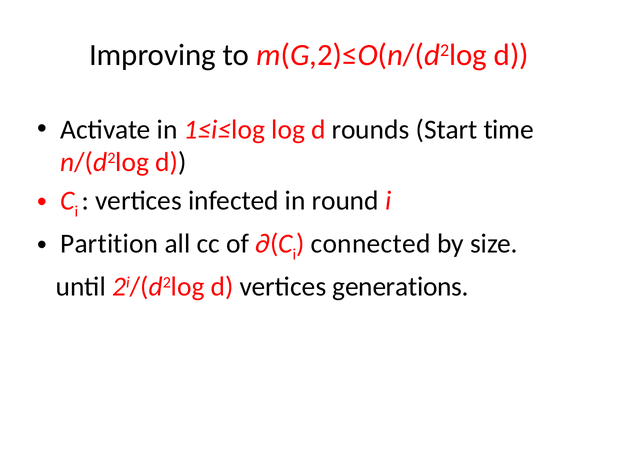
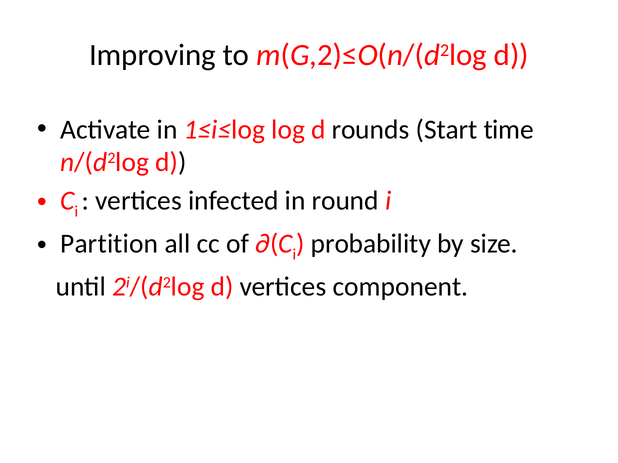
connected: connected -> probability (371, 244)
generations: generations -> component (400, 287)
